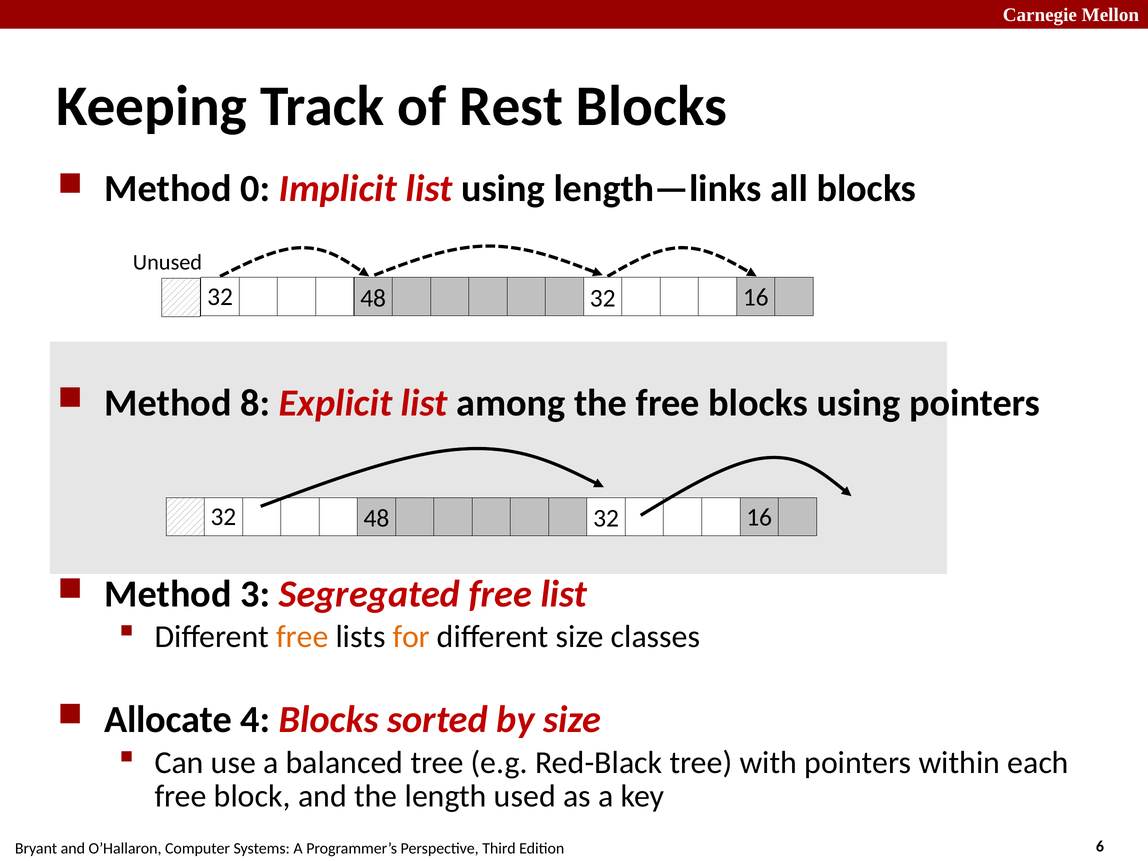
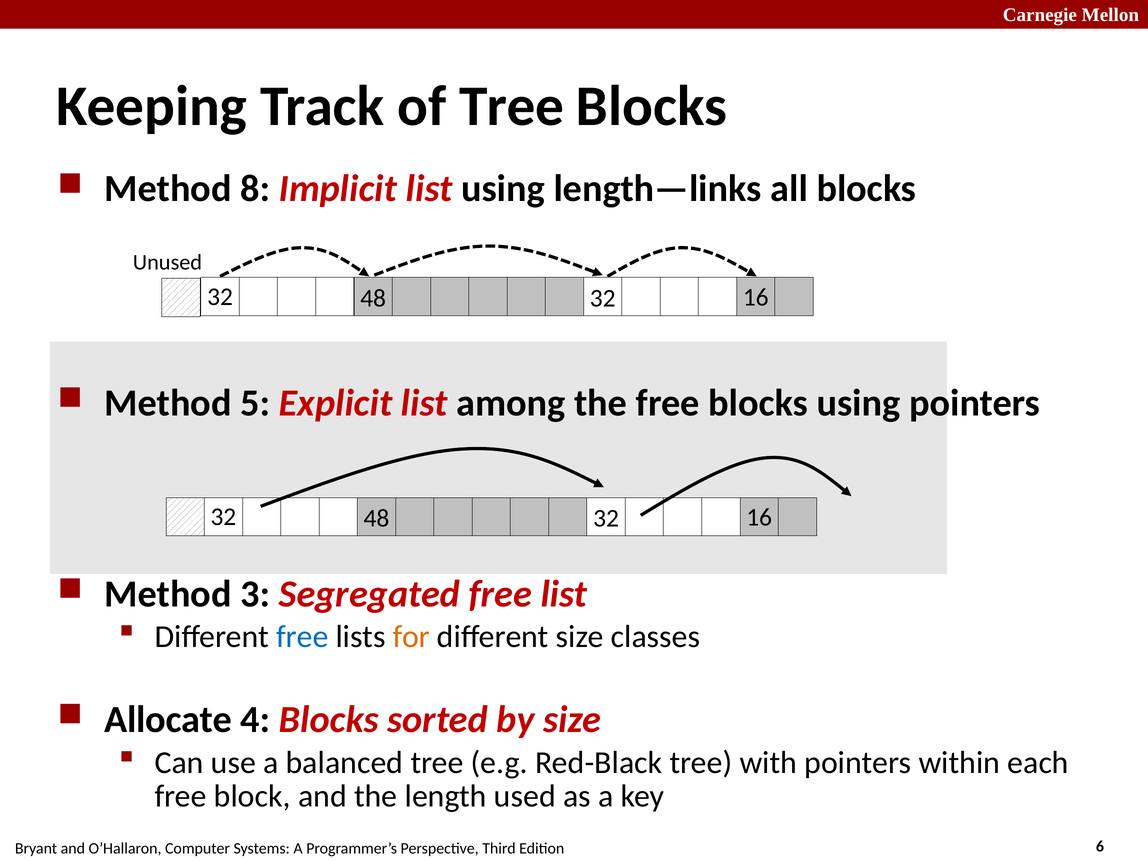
of Rest: Rest -> Tree (511, 107)
0: 0 -> 8 (255, 189)
8: 8 -> 5 (255, 403)
free colour: orange -> blue (302, 637)
